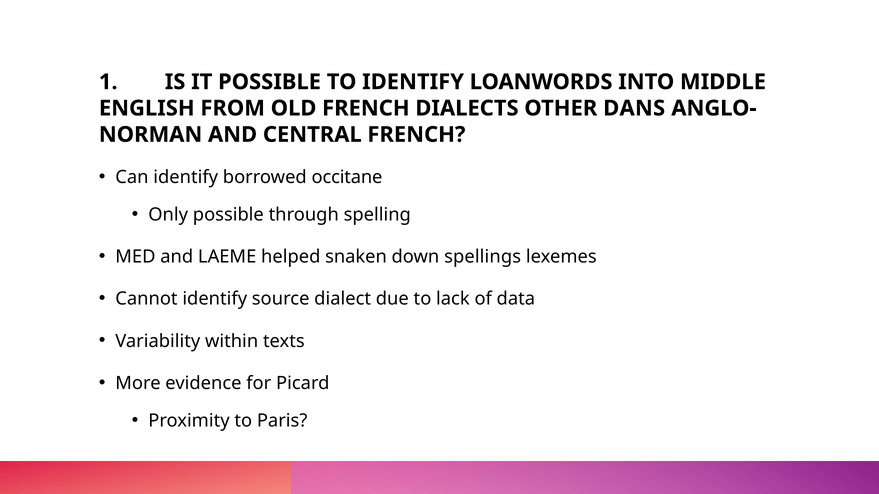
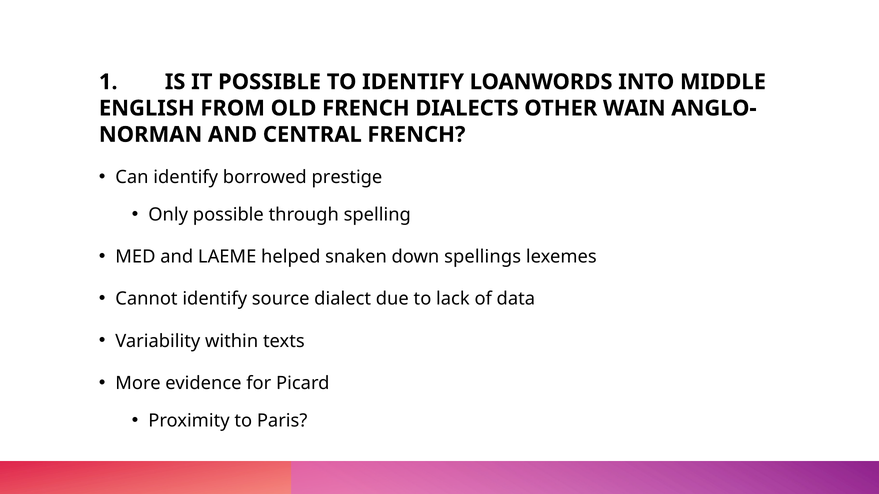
DANS: DANS -> WAIN (634, 108)
occitane: occitane -> prestige (347, 177)
